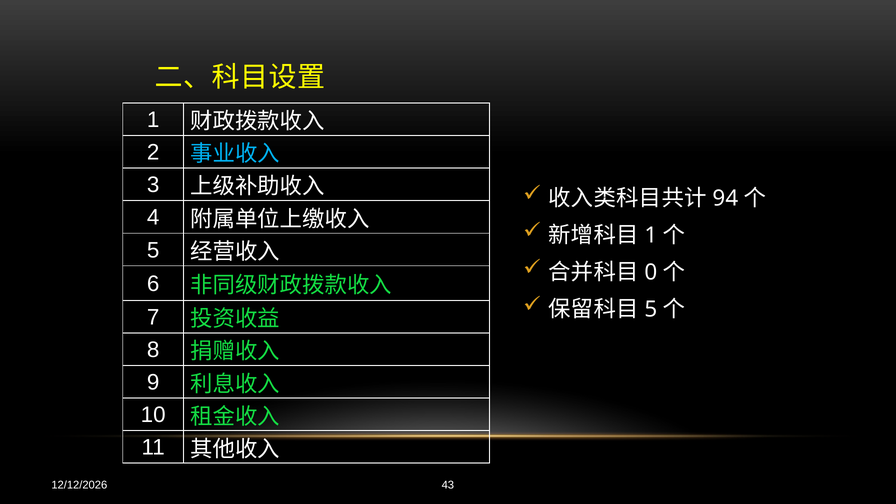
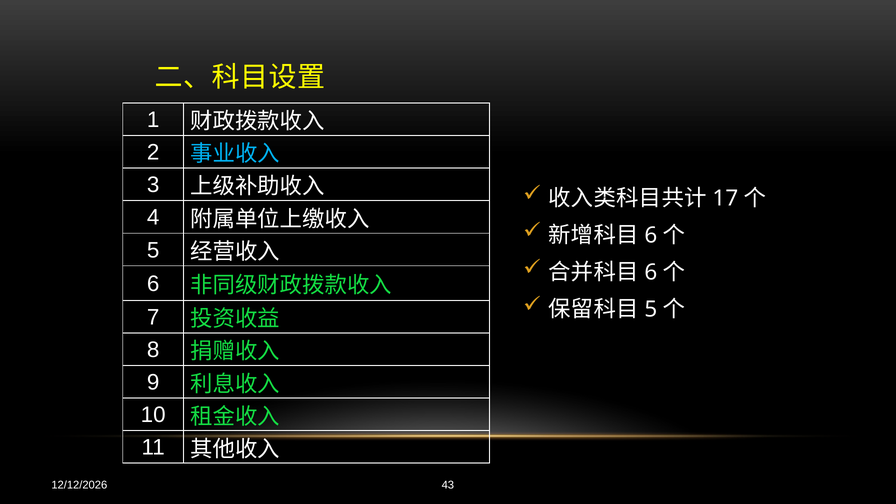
94: 94 -> 17 (725, 198)
1: 1 -> 6 (651, 235)
0: 0 -> 6 (651, 272)
